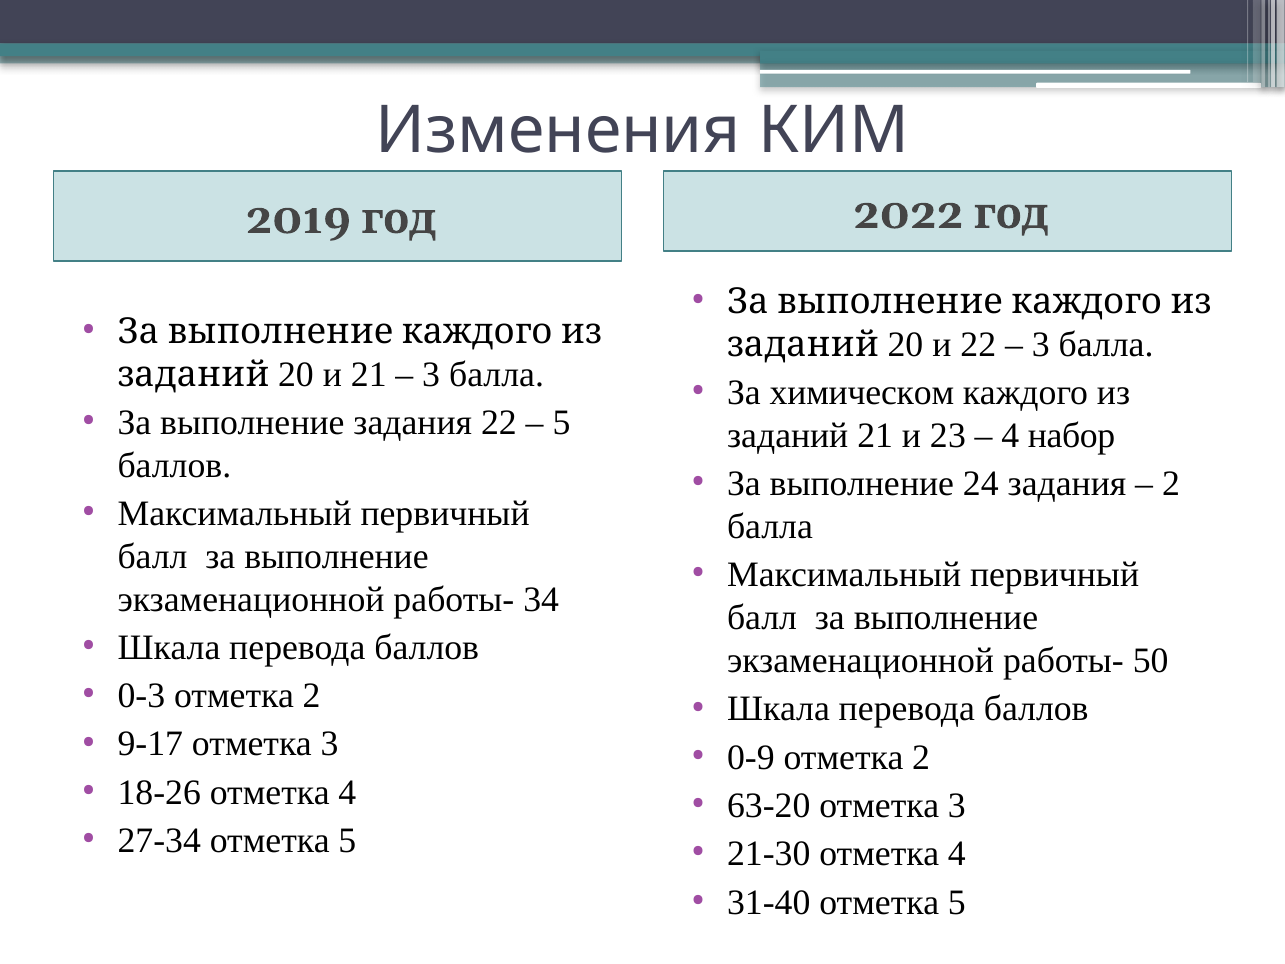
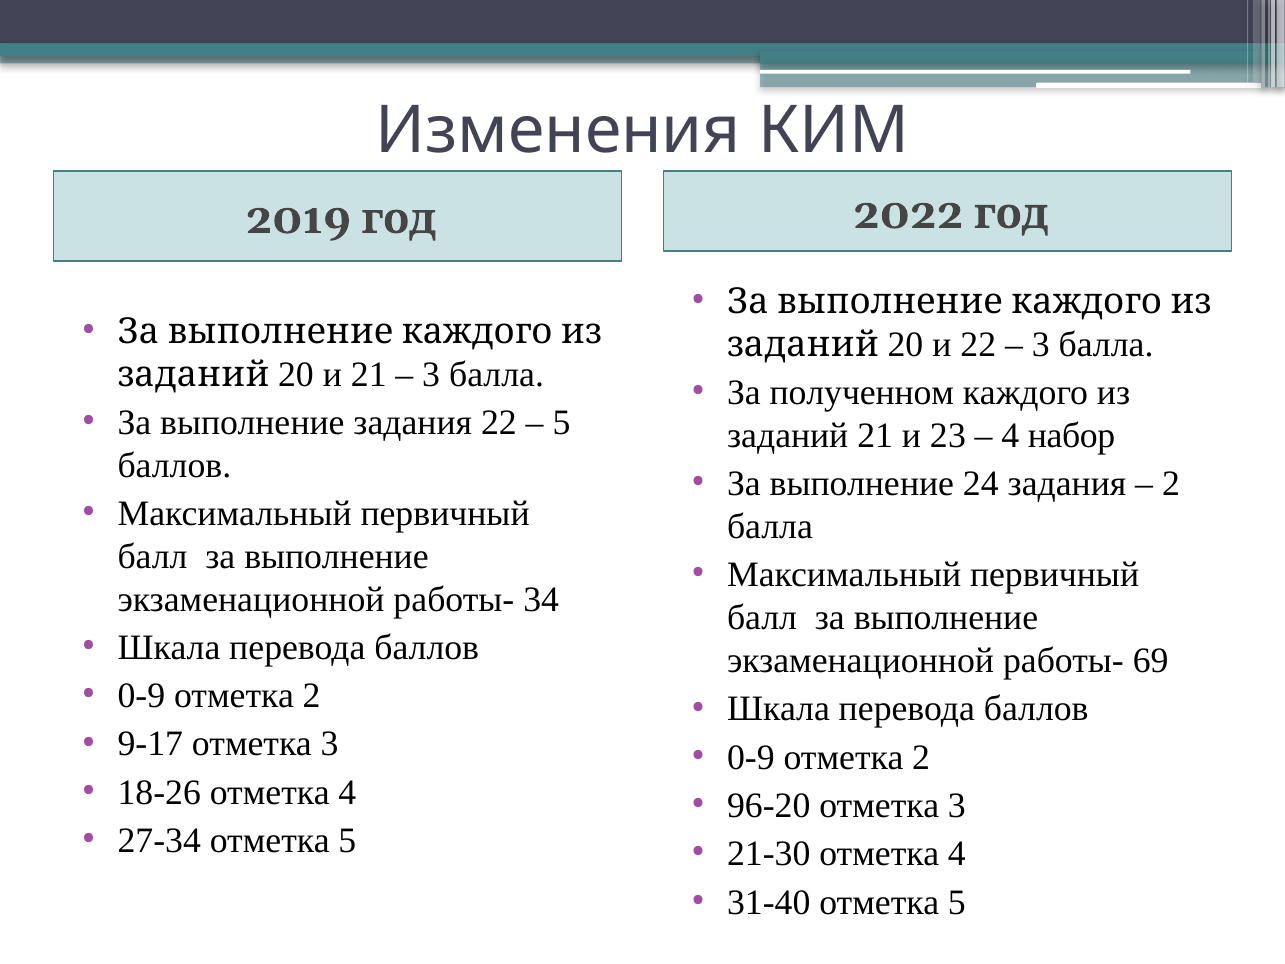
химическом: химическом -> полученном (862, 393)
50: 50 -> 69 (1151, 661)
0-3: 0-3 -> 0-9 (141, 696)
63-20: 63-20 -> 96-20 (769, 805)
